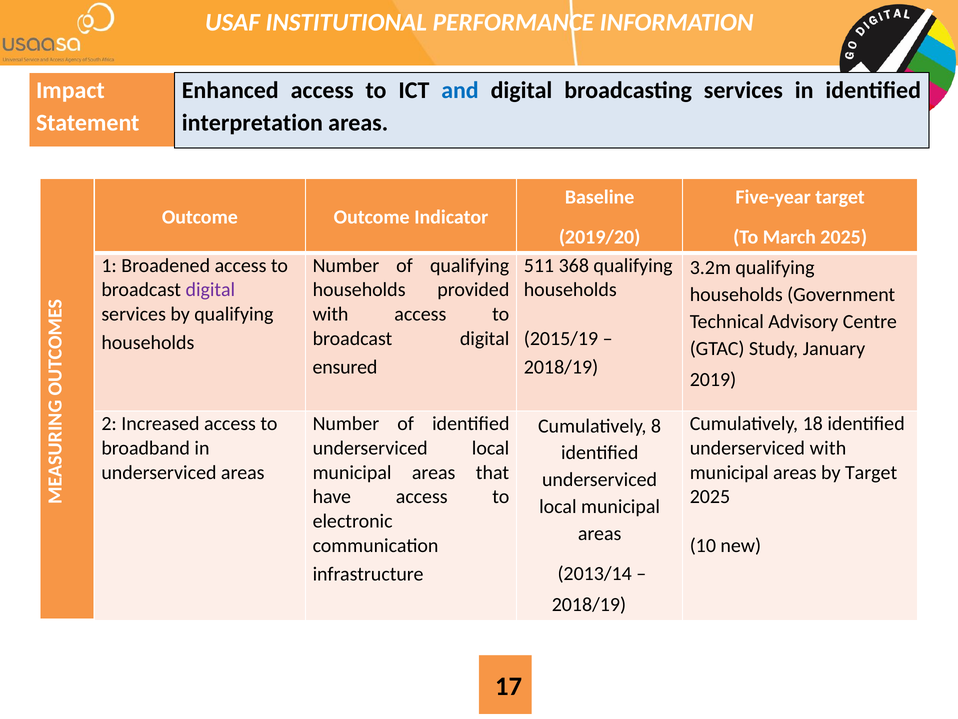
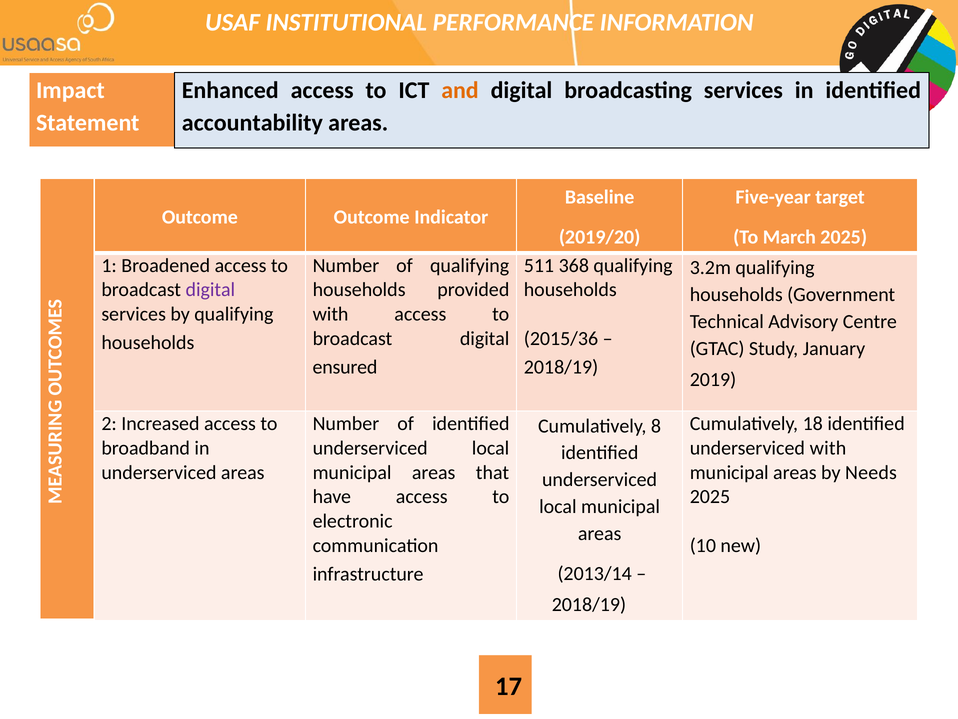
and colour: blue -> orange (460, 90)
interpretation: interpretation -> accountability (252, 123)
2015/19: 2015/19 -> 2015/36 (561, 339)
by Target: Target -> Needs (871, 472)
